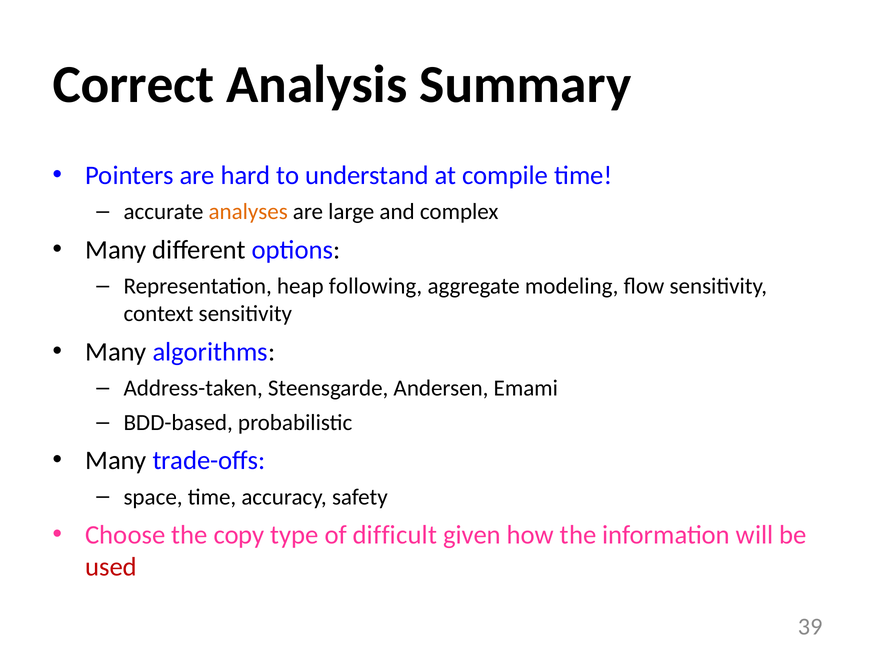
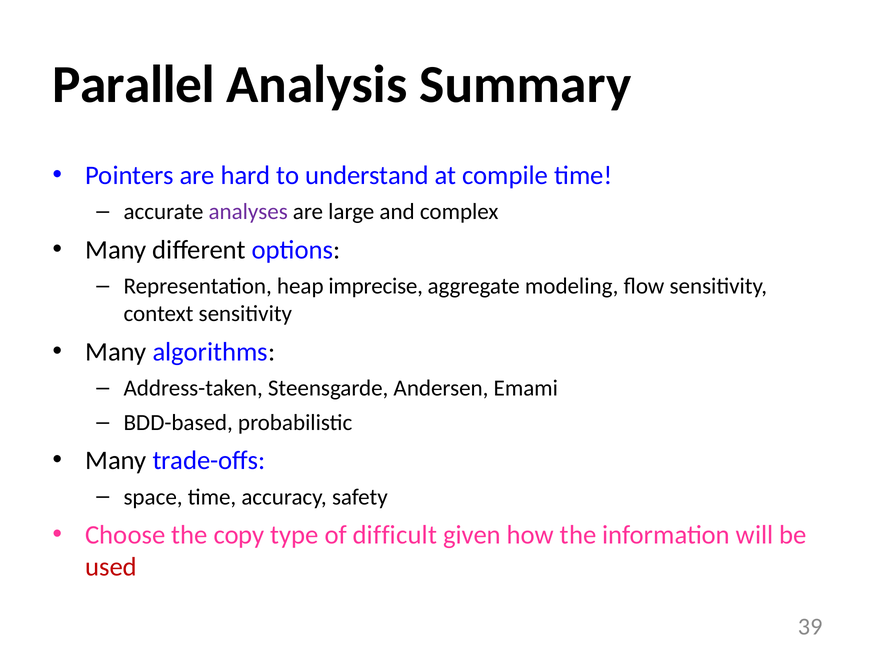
Correct: Correct -> Parallel (133, 85)
analyses colour: orange -> purple (248, 212)
following: following -> imprecise (376, 286)
